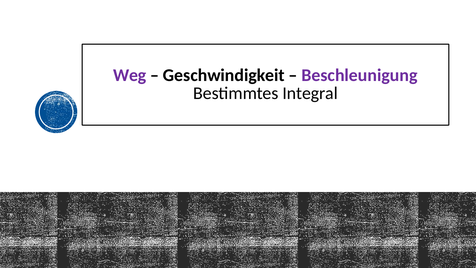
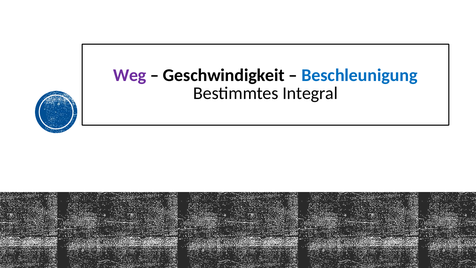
Beschleunigung colour: purple -> blue (360, 75)
